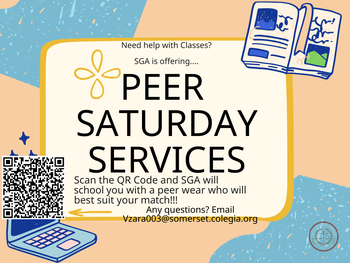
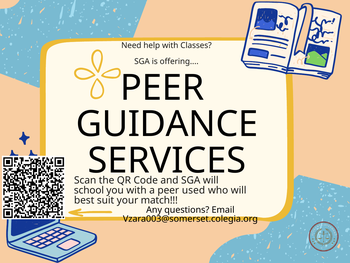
SATURDAY: SATURDAY -> GUIDANCE (167, 124)
wear: wear -> used (194, 190)
